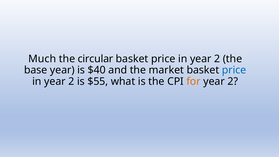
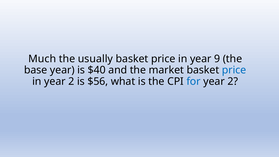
circular: circular -> usually (95, 59)
2: 2 -> 9 (217, 59)
$55: $55 -> $56 (98, 81)
for colour: orange -> blue (194, 81)
